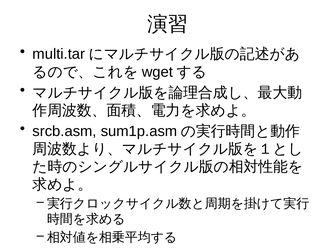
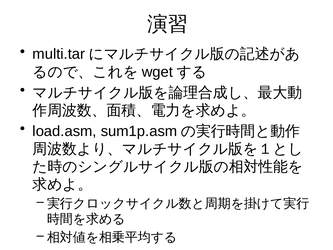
srcb.asm: srcb.asm -> load.asm (65, 131)
